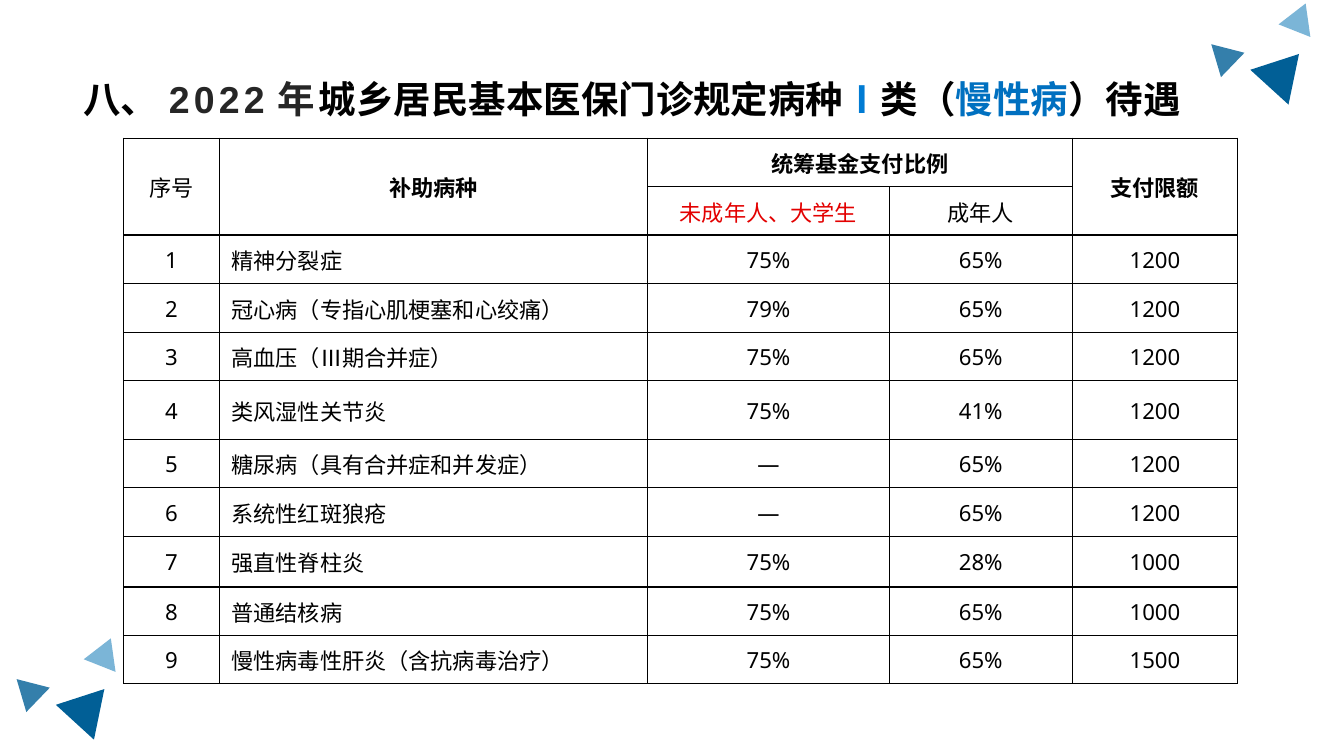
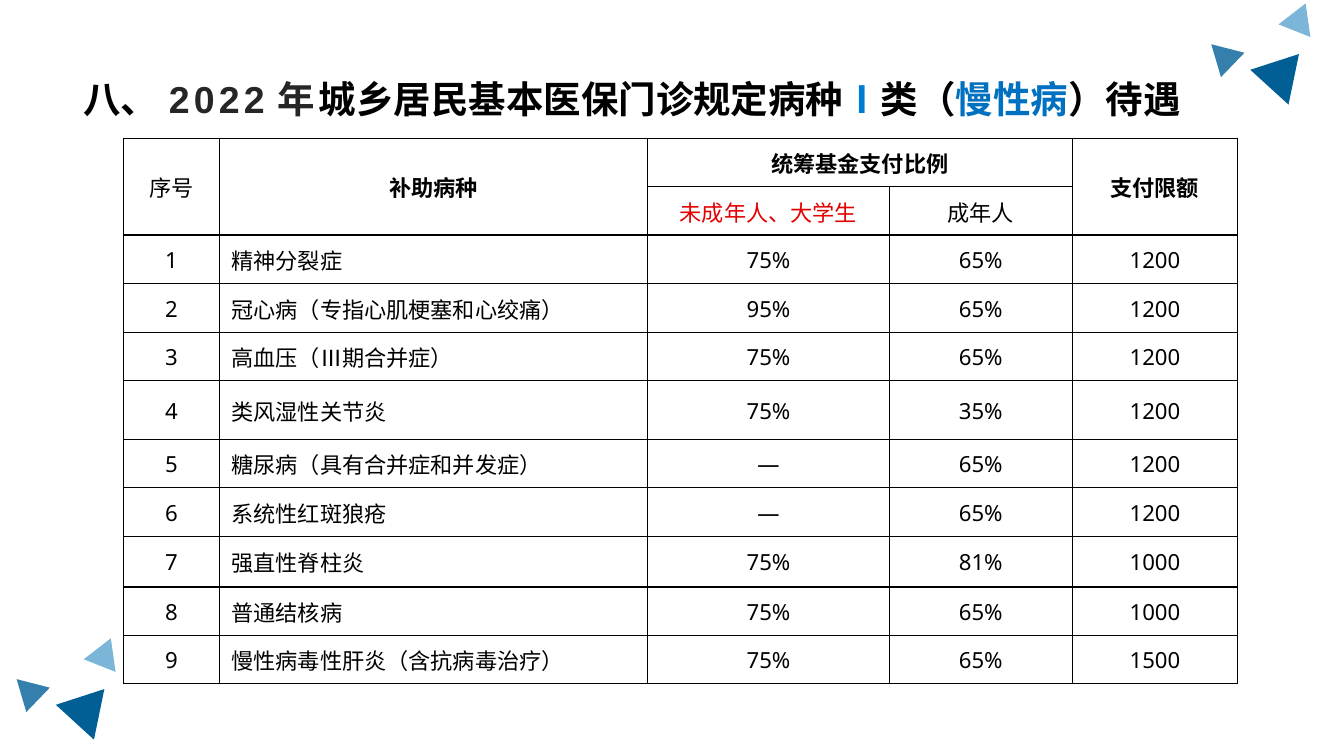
79%: 79% -> 95% (768, 310)
41%: 41% -> 35% (981, 412)
28%: 28% -> 81% (981, 564)
